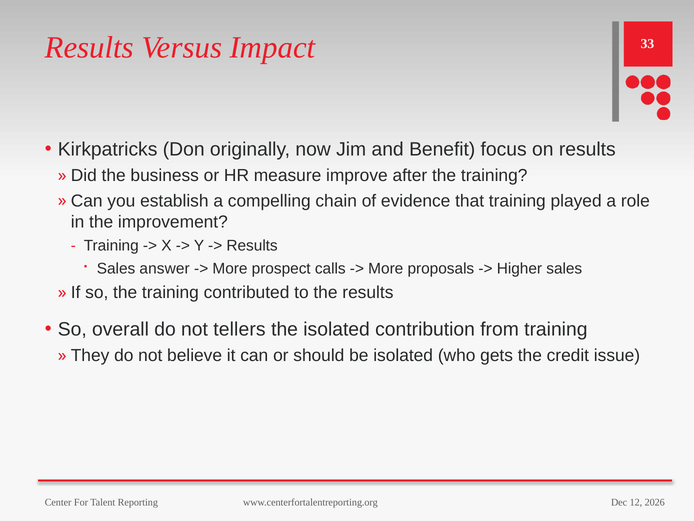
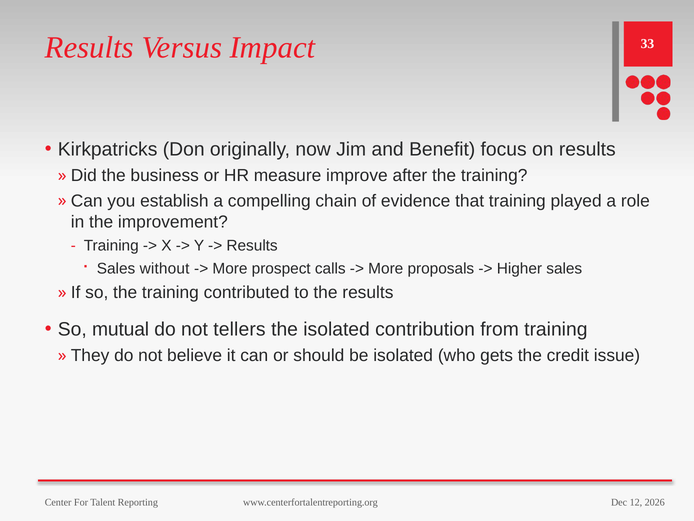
answer: answer -> without (165, 268)
overall: overall -> mutual (121, 329)
